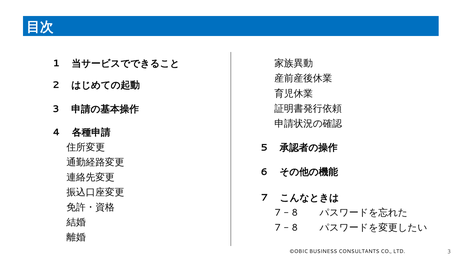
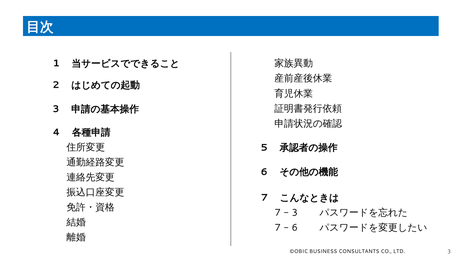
8: 8 -> 3 (295, 213)
8: 8 -> 6 (295, 228)
